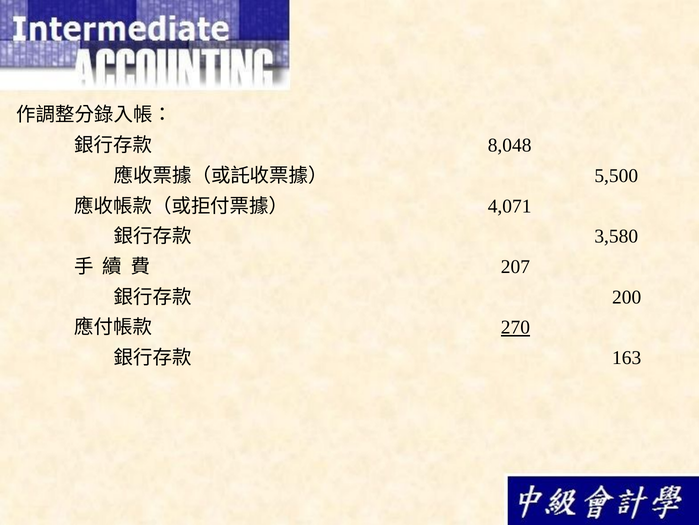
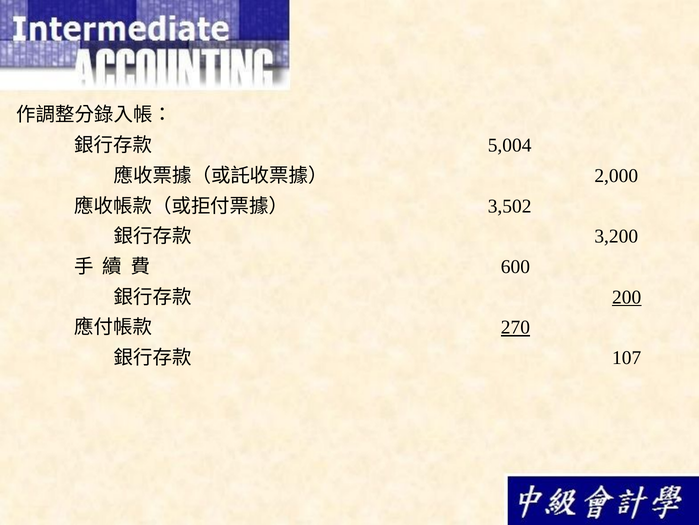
8,048: 8,048 -> 5,004 (510, 145)
5,500: 5,500 -> 2,000 (616, 175)
4,071: 4,071 -> 3,502 (510, 206)
3,580: 3,580 -> 3,200 (616, 236)
207: 207 -> 600 (515, 266)
200 underline: none -> present (627, 297)
163: 163 -> 107 (627, 357)
